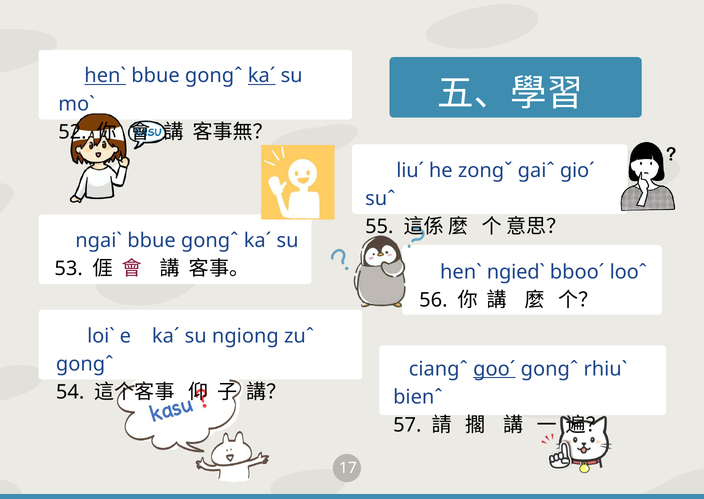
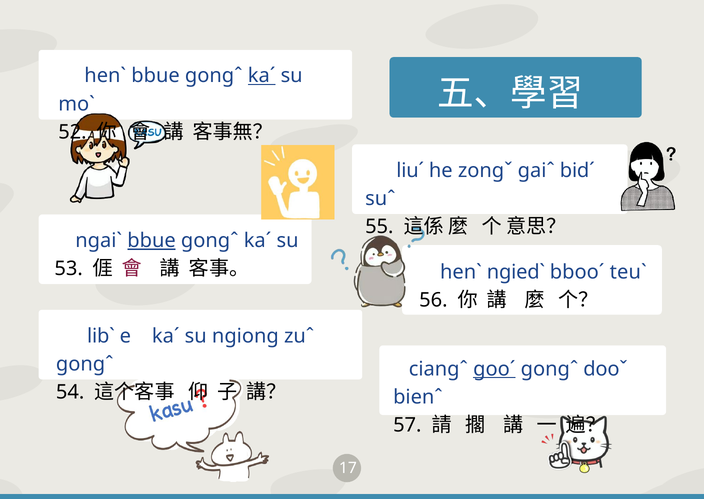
henˋ underline: present -> none (105, 76)
gioˊ: gioˊ -> bidˊ (577, 170)
bbue underline: none -> present (152, 240)
looˆ: looˆ -> teuˋ (628, 272)
loiˋ: loiˋ -> libˋ (101, 336)
rhiuˋ: rhiuˋ -> dooˇ (606, 369)
